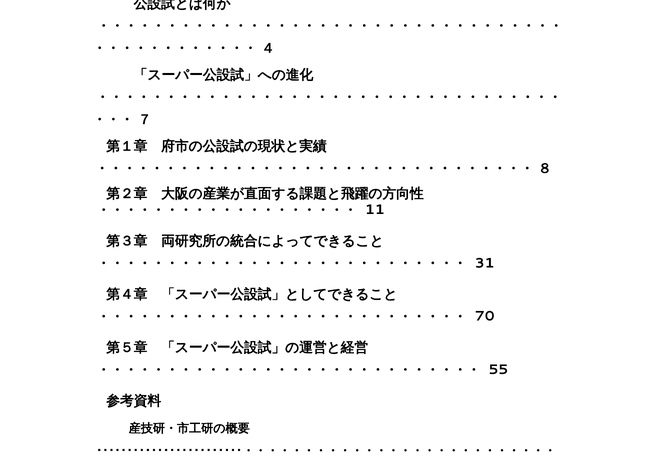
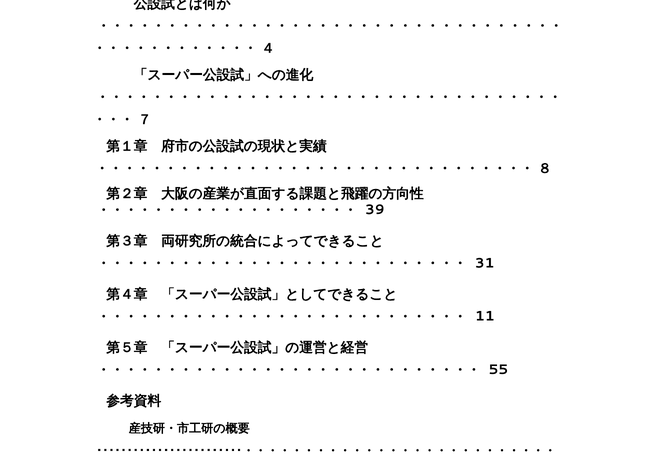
11: 11 -> 39 (375, 210)
70: 70 -> 11 (485, 317)
